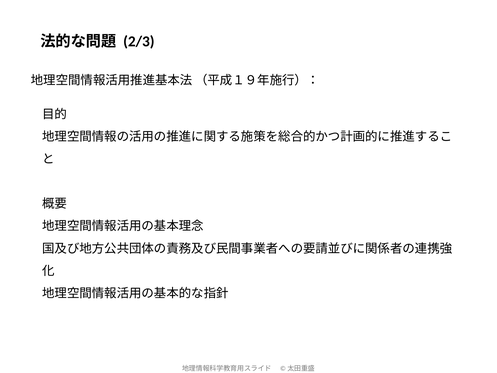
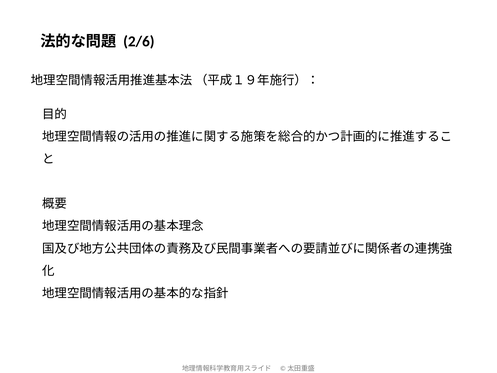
2/3: 2/3 -> 2/6 (139, 41)
